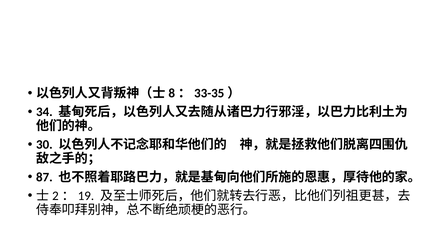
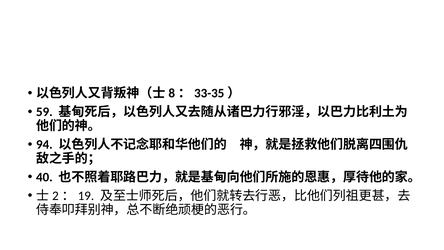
34: 34 -> 59 (44, 112)
30: 30 -> 94 (44, 144)
87: 87 -> 40 (44, 177)
